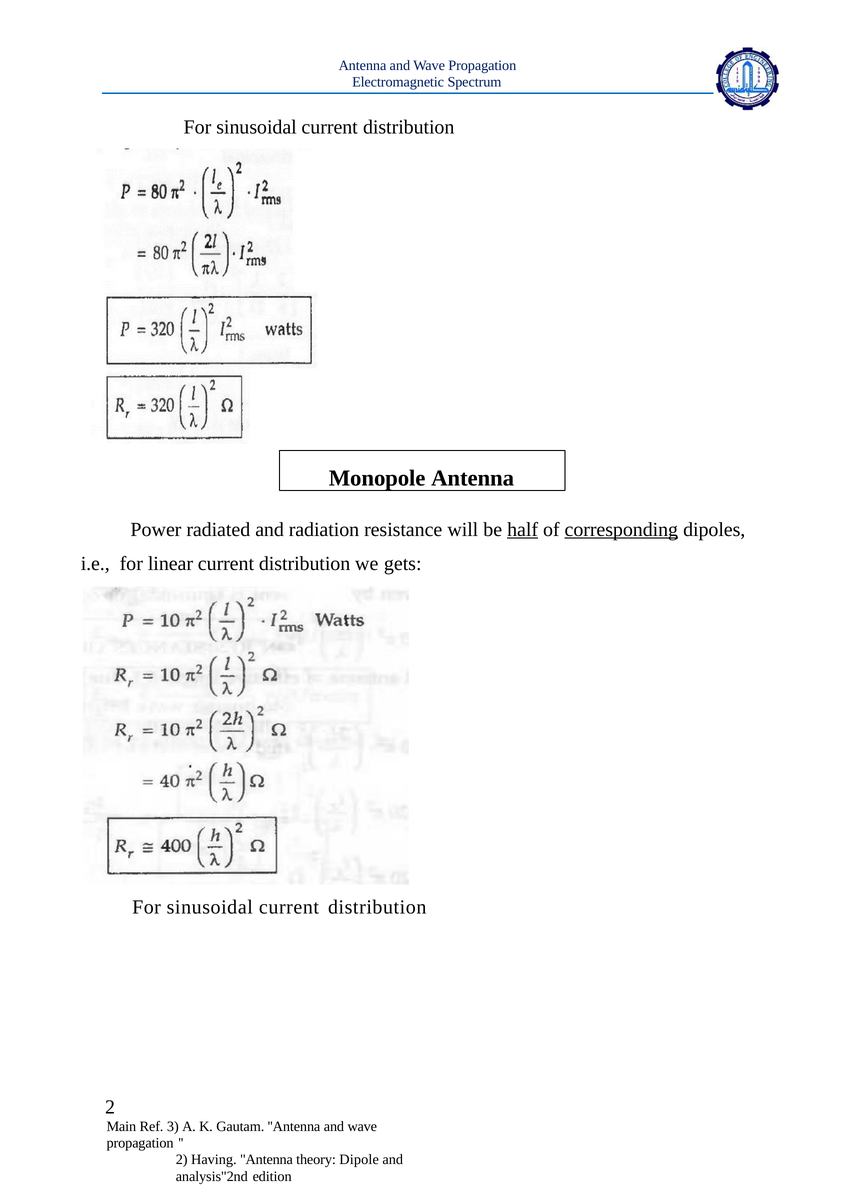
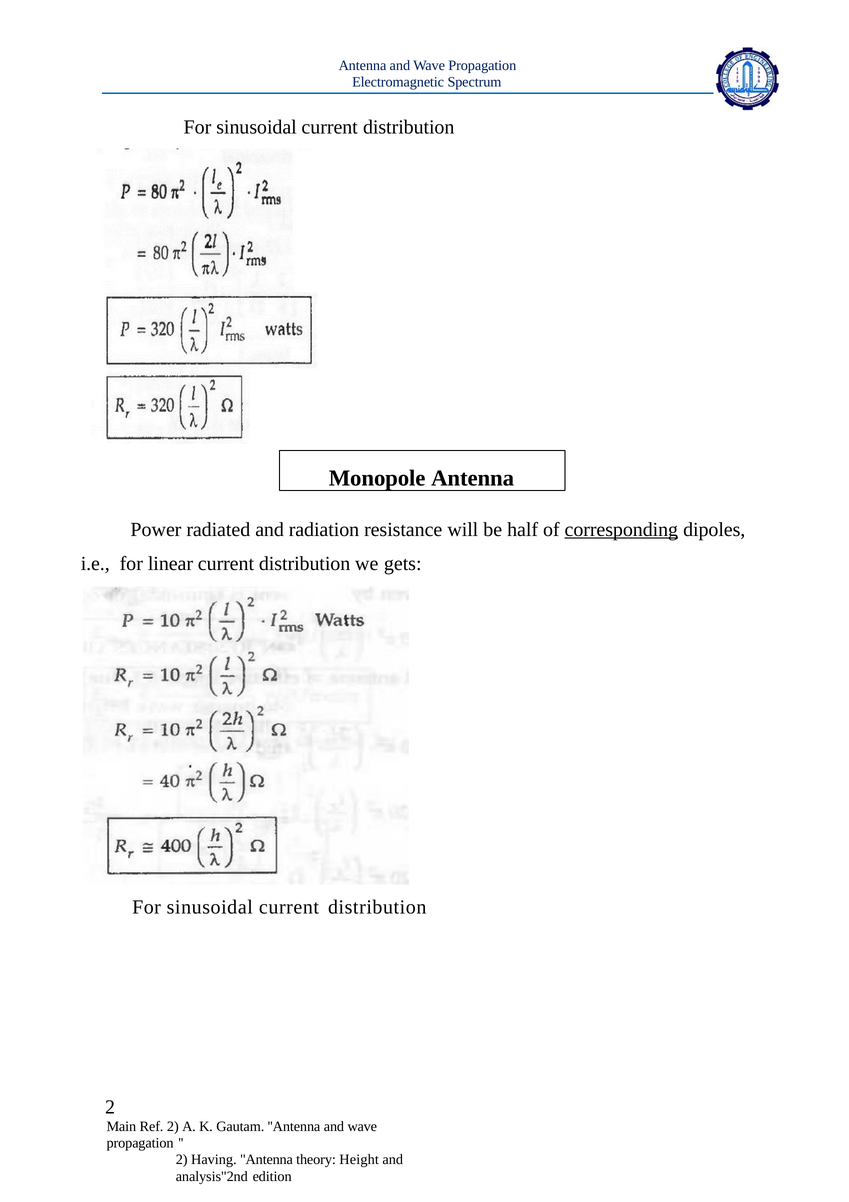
half underline: present -> none (523, 529)
Ref 3: 3 -> 2 (173, 1126)
Dipole: Dipole -> Height (359, 1159)
